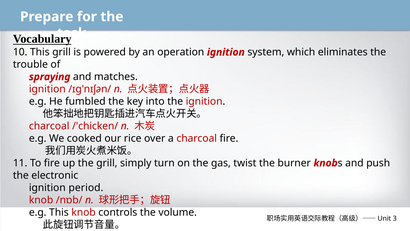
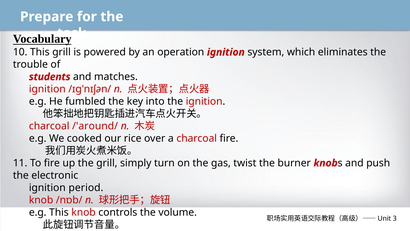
spraying: spraying -> students (50, 77)
/'chicken/: /'chicken/ -> /'around/ (95, 126)
